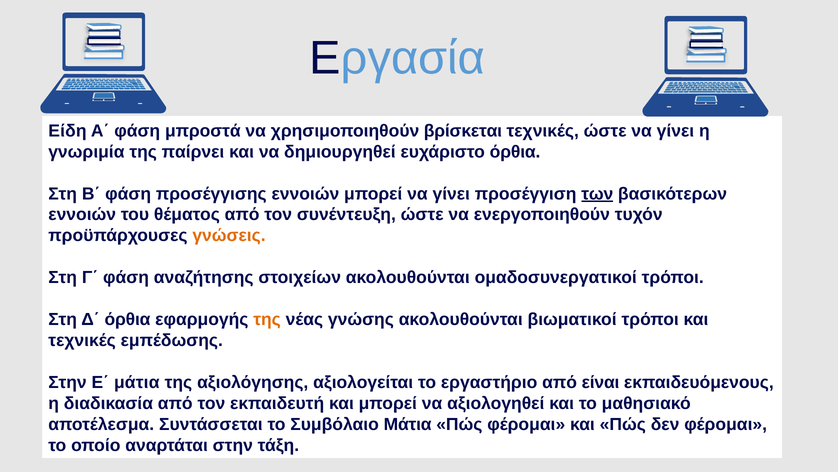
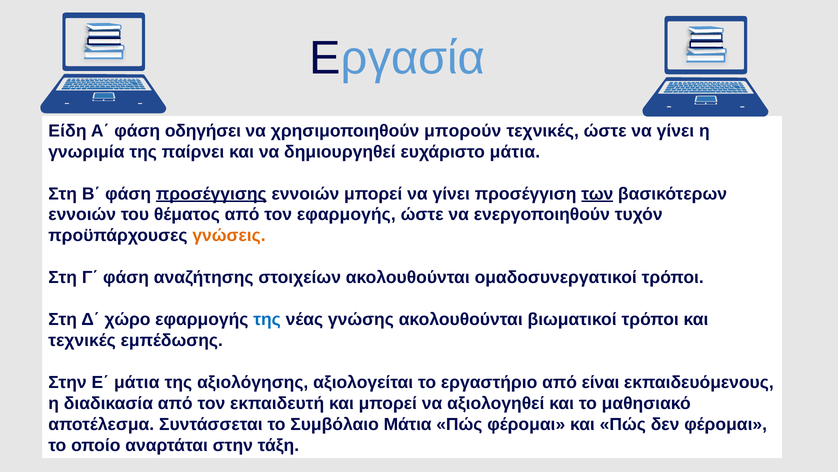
μπροστά: μπροστά -> οδηγήσει (203, 131)
βρίσκεται: βρίσκεται -> μπορούν (463, 131)
ευχάριστο όρθια: όρθια -> μάτια (515, 152)
προσέγγισης underline: none -> present (211, 193)
τον συνέντευξη: συνέντευξη -> εφαρμογής (346, 214)
Δ΄ όρθια: όρθια -> χώρο (127, 319)
της colour: orange -> blue (267, 319)
